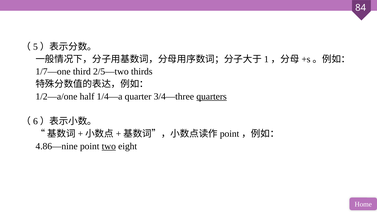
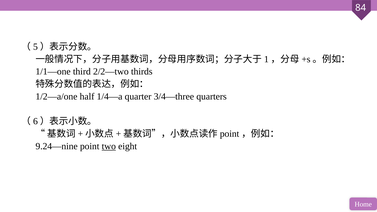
1/7—one: 1/7—one -> 1/1—one (53, 72)
2/5—two: 2/5—two -> 2/2—two (111, 72)
quarters underline: present -> none (212, 97)
4.86—nine: 4.86—nine -> 9.24—nine (57, 146)
